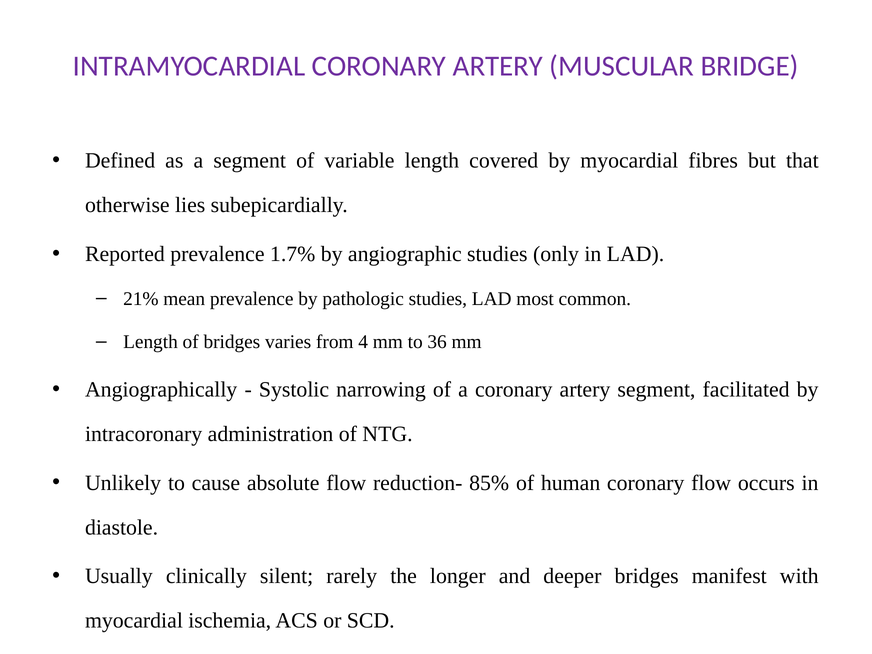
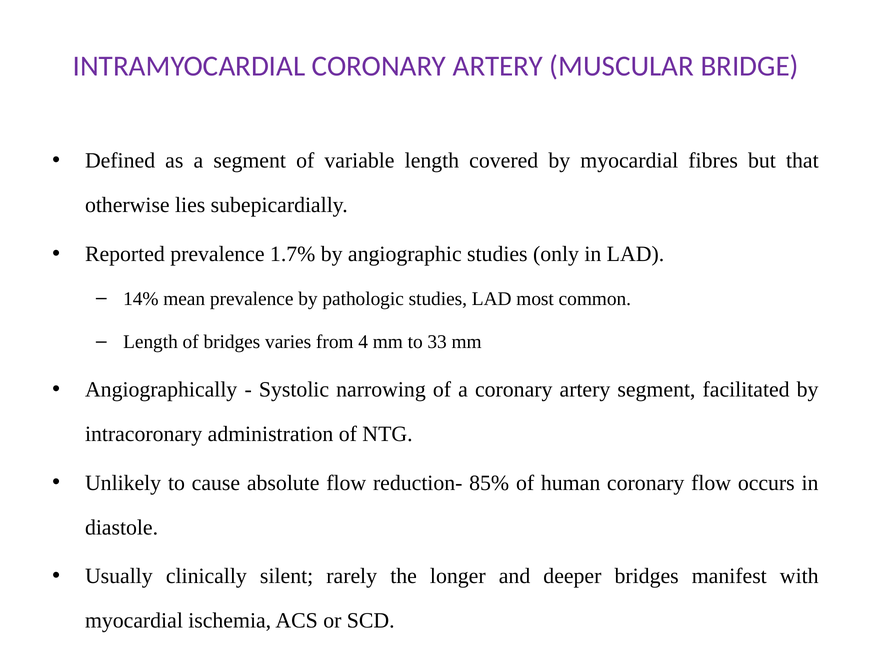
21%: 21% -> 14% (141, 299)
36: 36 -> 33 (437, 342)
